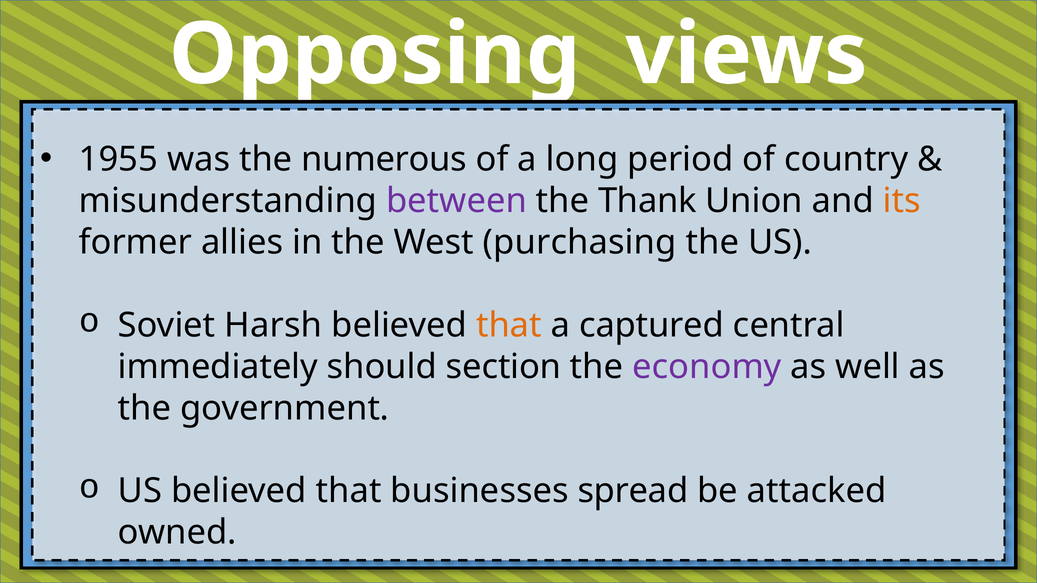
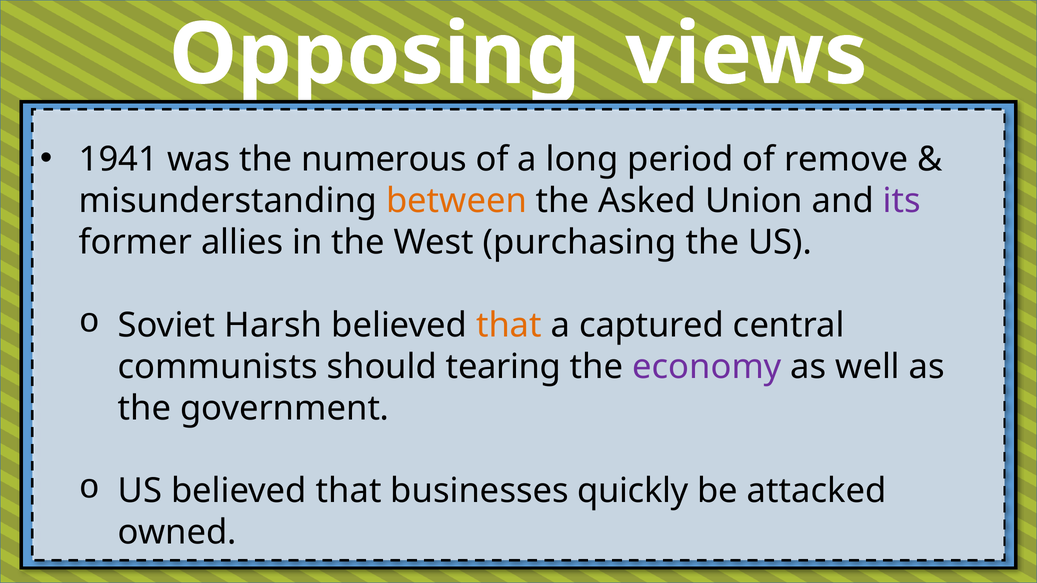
1955: 1955 -> 1941 (118, 159)
country: country -> remove (846, 159)
between colour: purple -> orange (457, 201)
Thank: Thank -> Asked (647, 201)
its colour: orange -> purple (902, 201)
immediately: immediately -> communists (218, 367)
section: section -> tearing (504, 367)
spread: spread -> quickly (633, 491)
